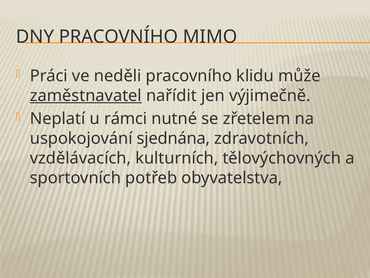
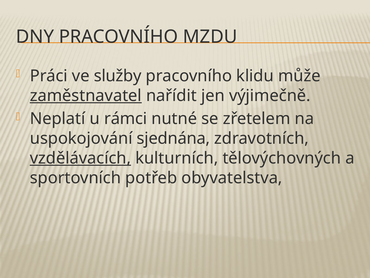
MIMO: MIMO -> MZDU (210, 37)
neděli: neděli -> služby (118, 76)
vzdělávacích underline: none -> present (80, 158)
